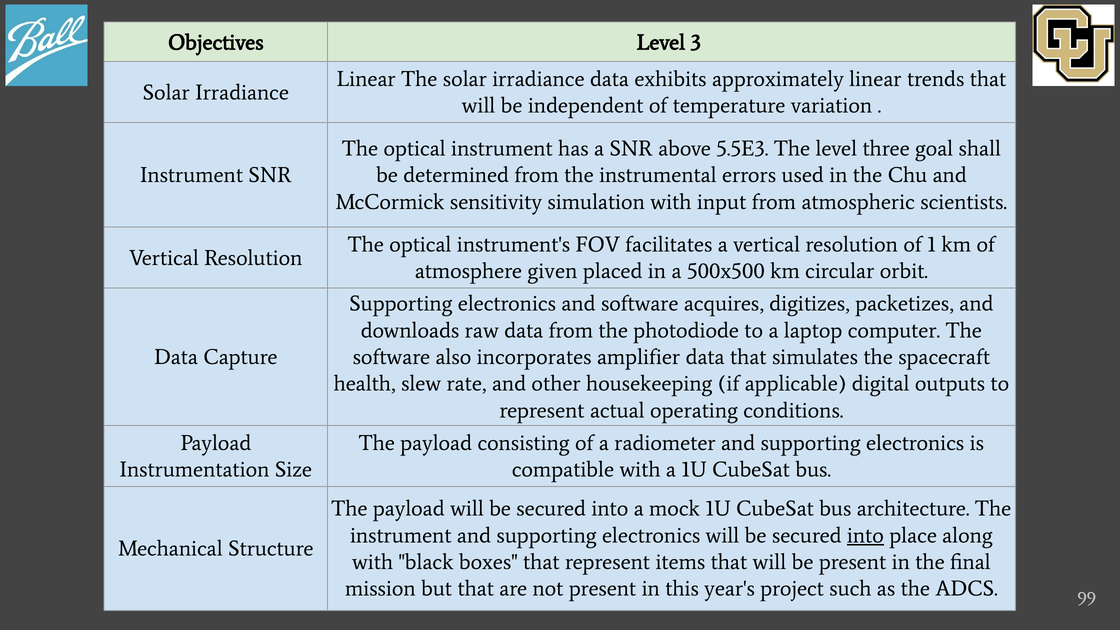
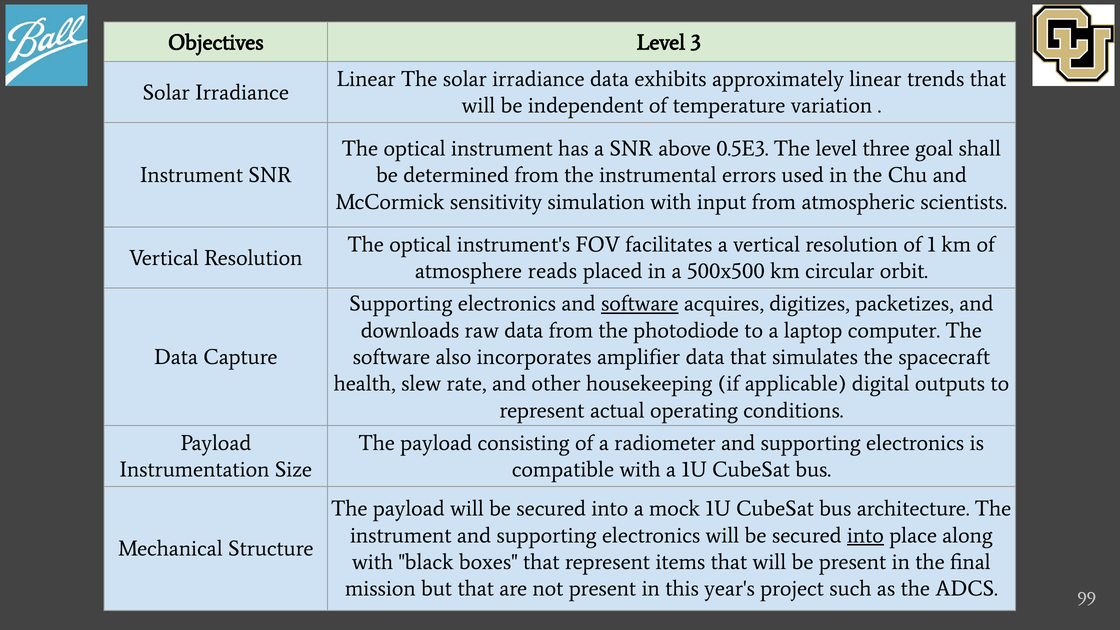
5.5E3: 5.5E3 -> 0.5E3 (742, 148)
given: given -> reads (552, 271)
software underline: none -> present (640, 304)
